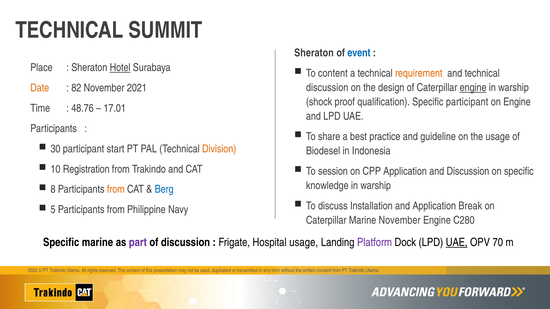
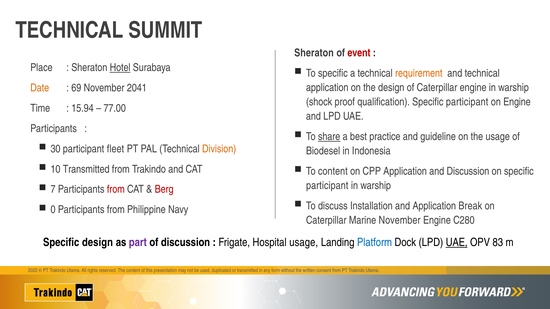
event colour: blue -> red (359, 53)
To content: content -> specific (333, 73)
discussion: discussion -> application (327, 88)
engine underline: present -> none (473, 88)
82: 82 -> 69 (76, 88)
2021: 2021 -> 2041 (137, 88)
48.76: 48.76 -> 15.94 (83, 108)
17.01: 17.01 -> 77.00 (115, 108)
share underline: none -> present (329, 137)
start: start -> fleet (115, 149)
10 Registration: Registration -> Transmitted (86, 169)
To session: session -> content (333, 171)
knowledge: knowledge -> participant (327, 186)
8: 8 -> 7 (53, 190)
from colour: orange -> red (116, 190)
Berg colour: blue -> red (164, 190)
5: 5 -> 0 (53, 210)
Specific marine: marine -> design (97, 243)
Platform colour: purple -> blue (374, 243)
70: 70 -> 83 (498, 243)
